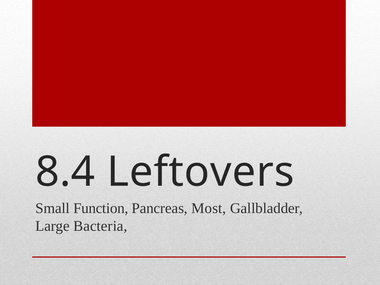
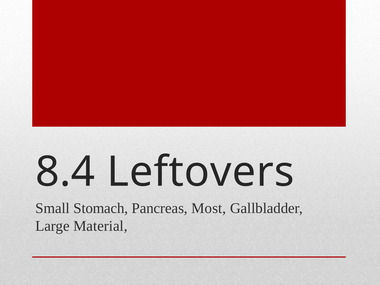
Function: Function -> Stomach (101, 208)
Bacteria: Bacteria -> Material (100, 226)
